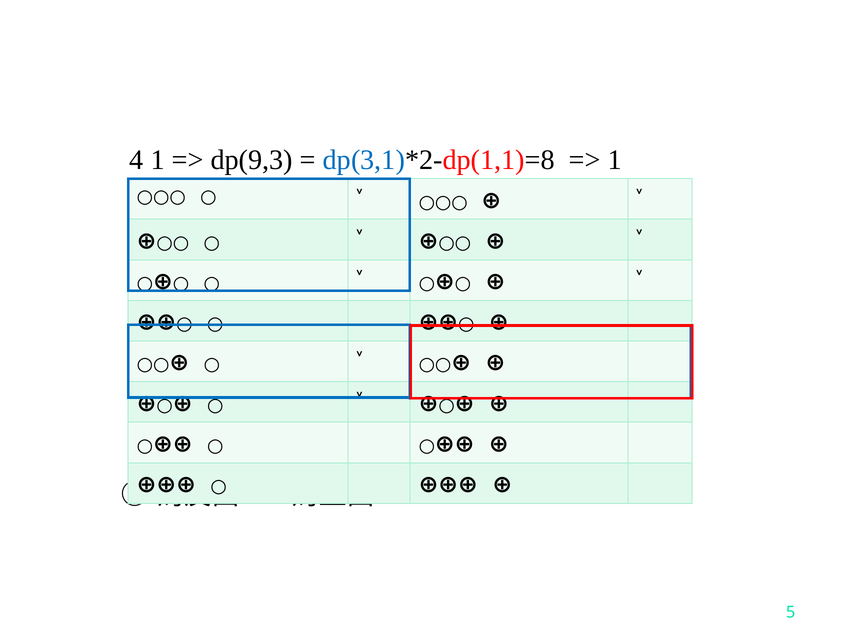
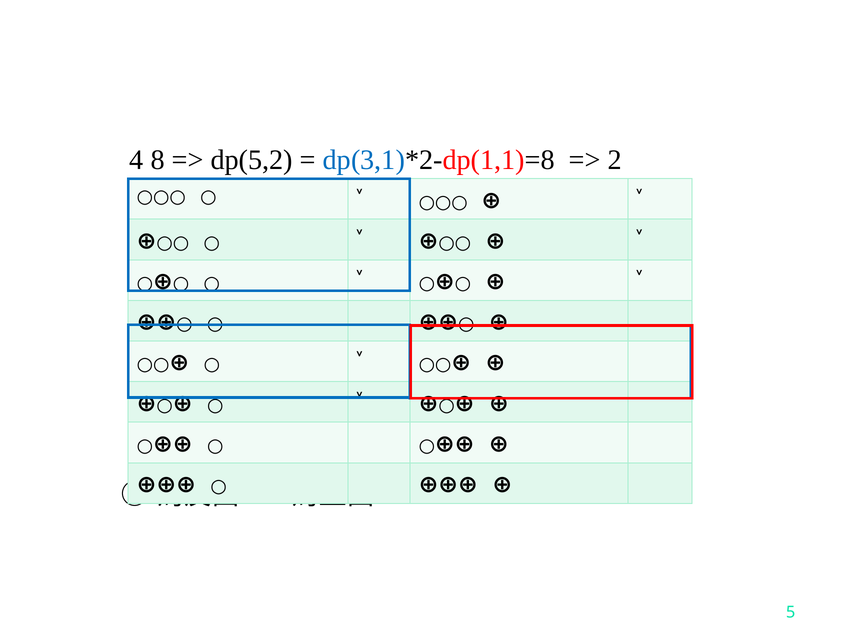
4 1: 1 -> 8 (158, 160)
dp(9,3: dp(9,3 -> dp(5,2 (252, 160)
1: 1 -> 2 (615, 160)
